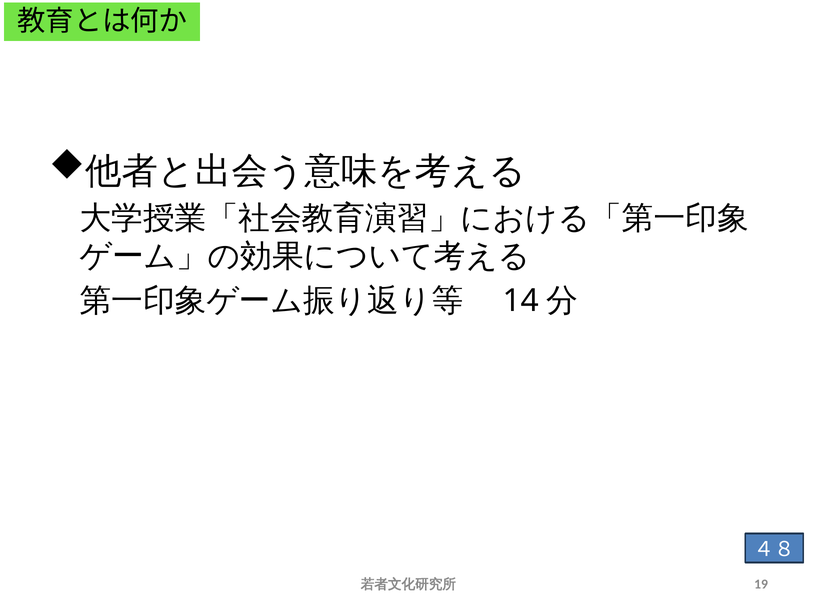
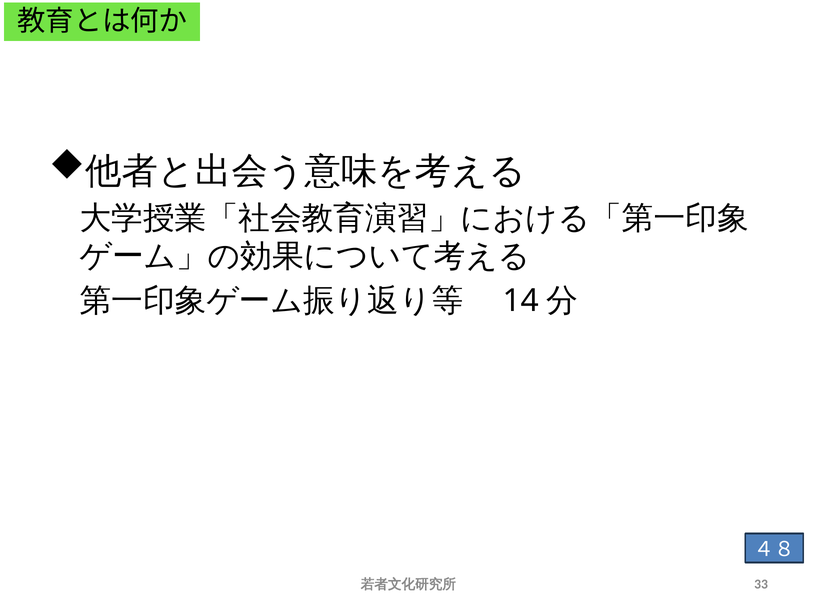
19: 19 -> 33 (761, 585)
